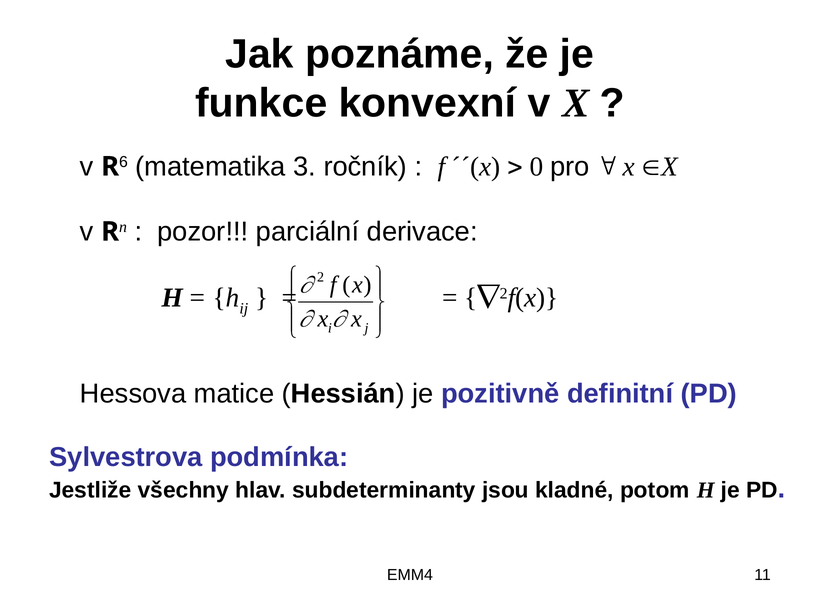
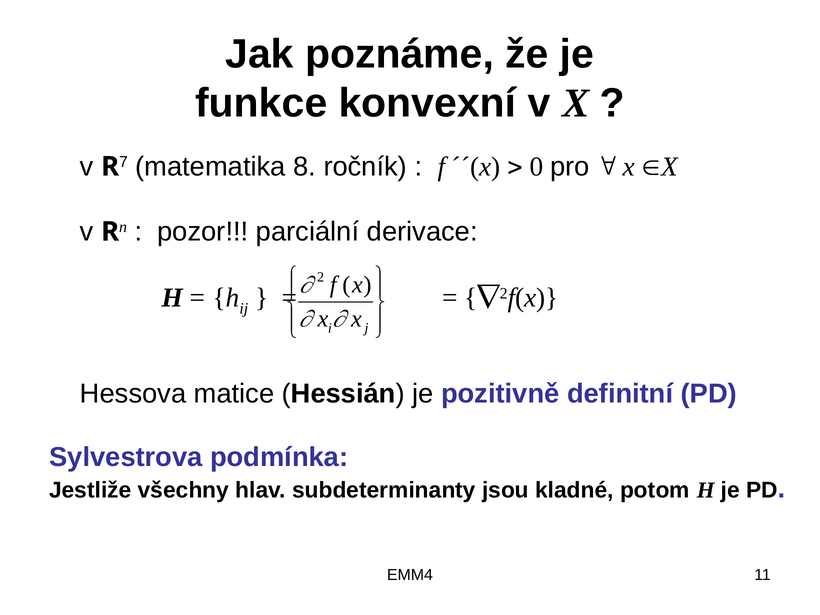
6: 6 -> 7 (123, 162)
3: 3 -> 8 (305, 167)
